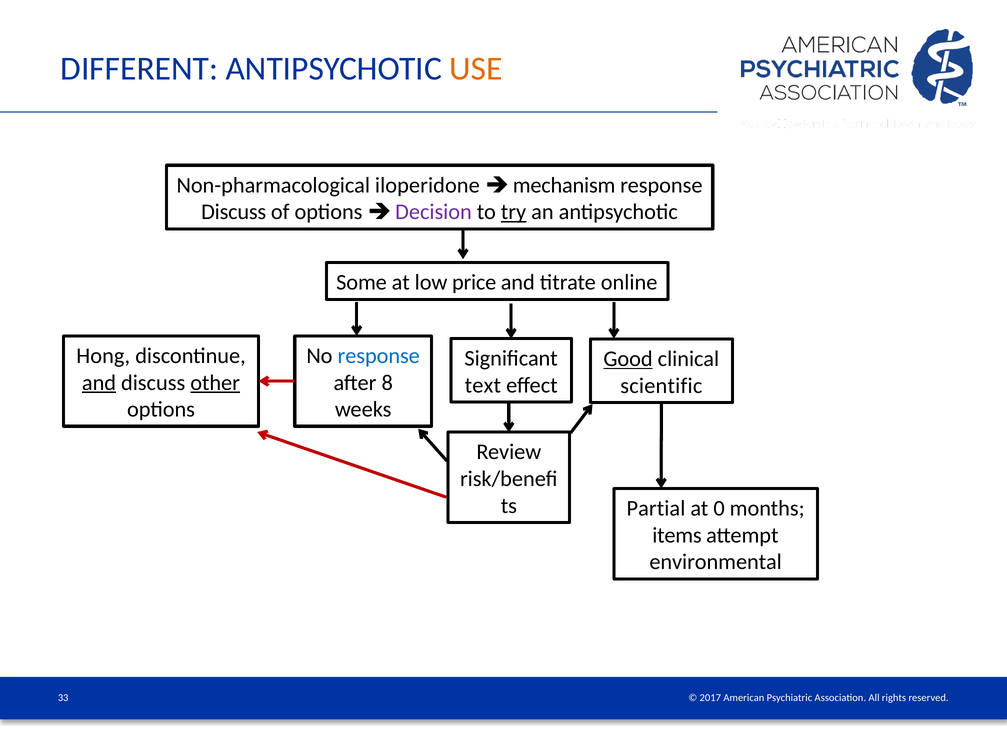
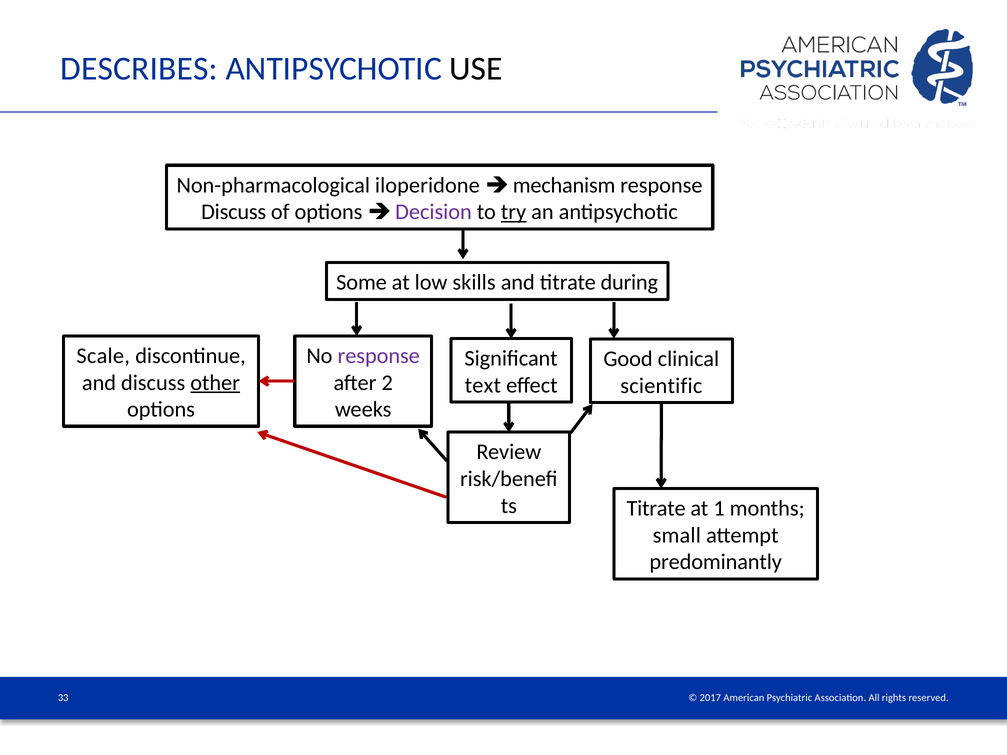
DIFFERENT: DIFFERENT -> DESCRIBES (139, 69)
USE colour: orange -> black (476, 69)
price: price -> skills (474, 283)
online: online -> during (629, 283)
Hong: Hong -> Scale (103, 356)
response colour: blue -> purple (379, 356)
Good underline: present -> none (628, 359)
and underline: present -> none (99, 383)
8: 8 -> 2 (387, 383)
Partial: Partial -> Titrate (656, 509)
0: 0 -> 1 (719, 509)
items: items -> small (677, 535)
environmental: environmental -> predominantly (716, 562)
